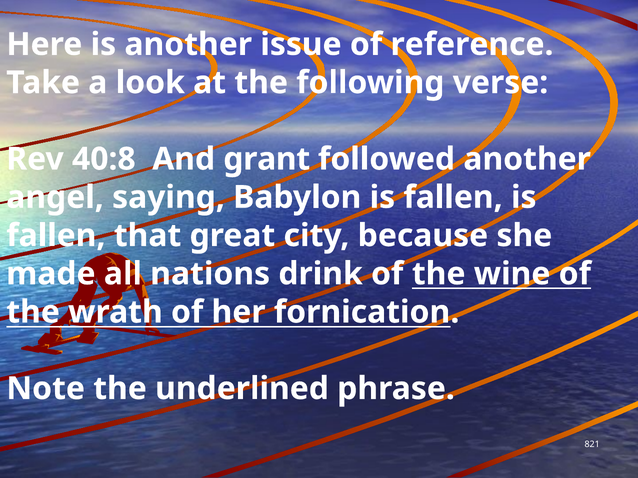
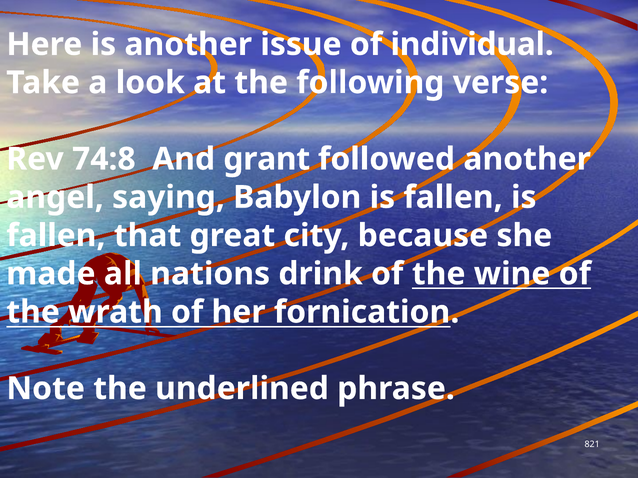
reference: reference -> individual (472, 44)
40:8: 40:8 -> 74:8 (104, 159)
